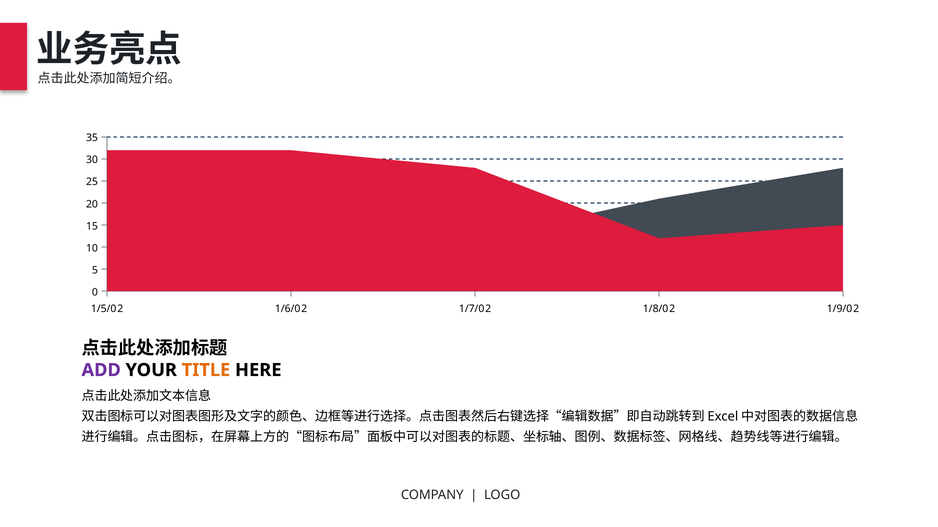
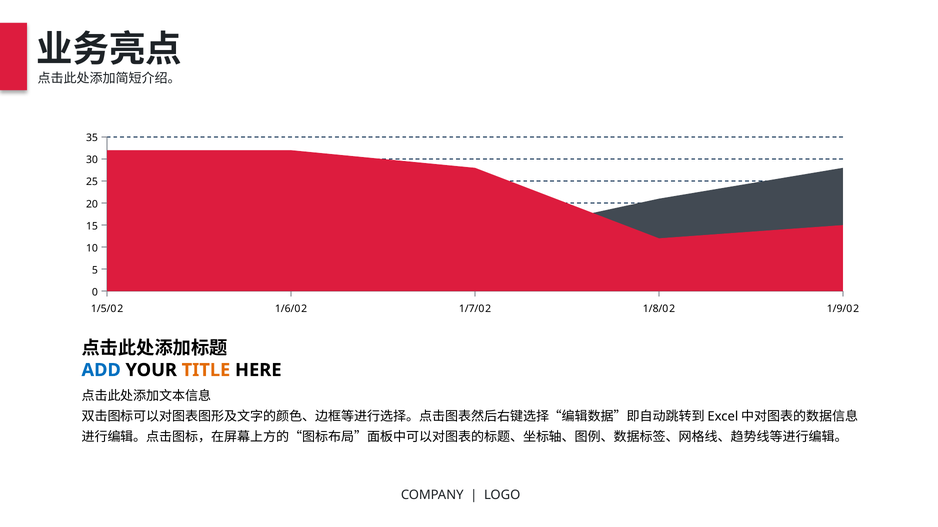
ADD colour: purple -> blue (101, 371)
